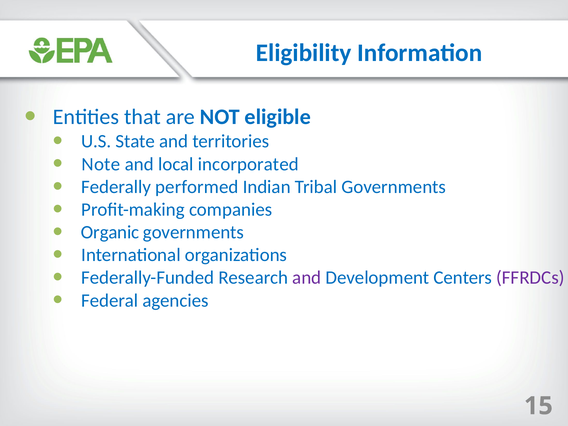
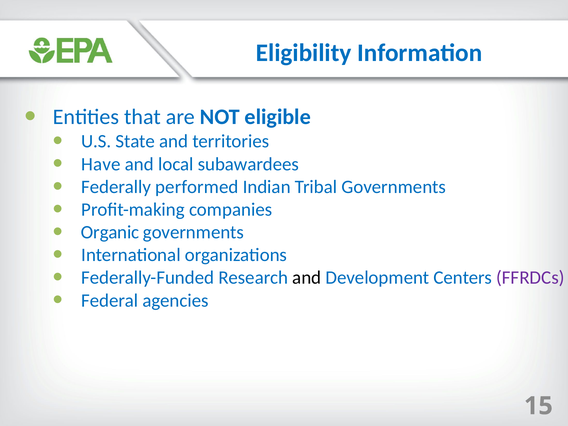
Note: Note -> Have (101, 164)
incorporated: incorporated -> subawardees (248, 164)
and colour: purple -> black (307, 278)
